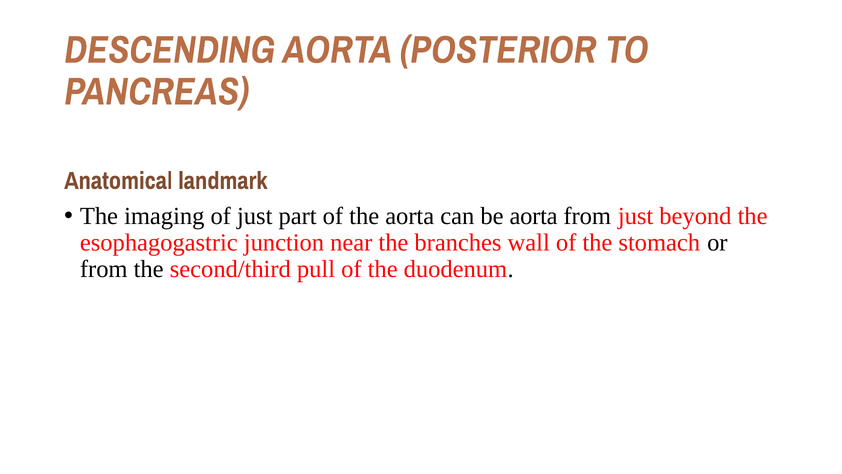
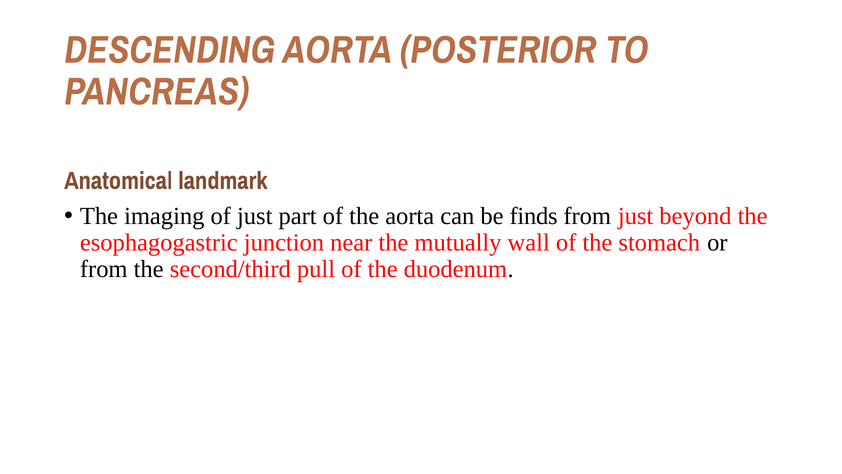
be aorta: aorta -> finds (534, 216)
branches: branches -> mutually (458, 242)
